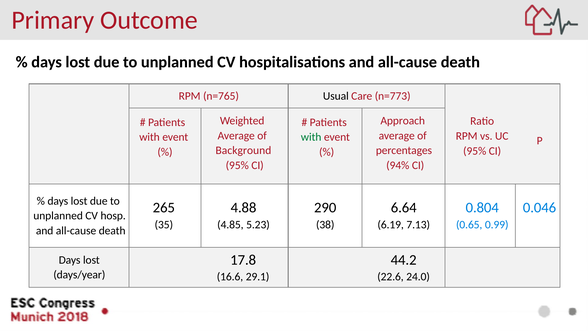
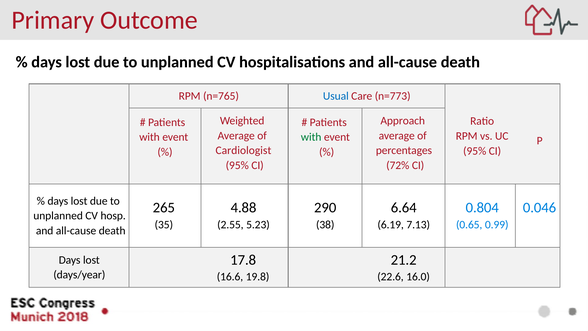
Usual colour: black -> blue (336, 96)
Background: Background -> Cardiologist (243, 150)
94%: 94% -> 72% (398, 165)
4.85: 4.85 -> 2.55 (230, 225)
44.2: 44.2 -> 21.2 (404, 260)
29.1: 29.1 -> 19.8 (258, 276)
24.0: 24.0 -> 16.0 (418, 276)
